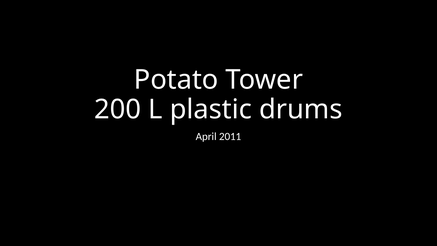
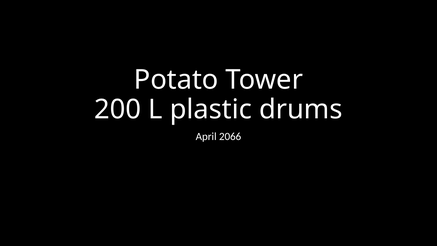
2011: 2011 -> 2066 (230, 137)
